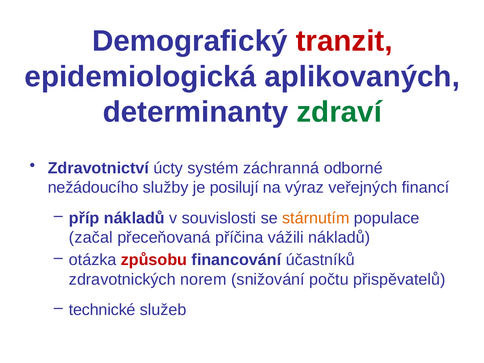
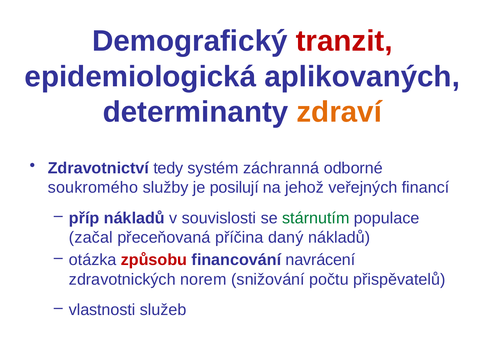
zdraví colour: green -> orange (339, 112)
úcty: úcty -> tedy (168, 168)
nežádoucího: nežádoucího -> soukromého (93, 187)
výraz: výraz -> jehož (305, 187)
stárnutím colour: orange -> green (316, 218)
vážili: vážili -> daný (286, 237)
účastníků: účastníků -> navrácení (320, 260)
technické: technické -> vlastnosti (102, 310)
